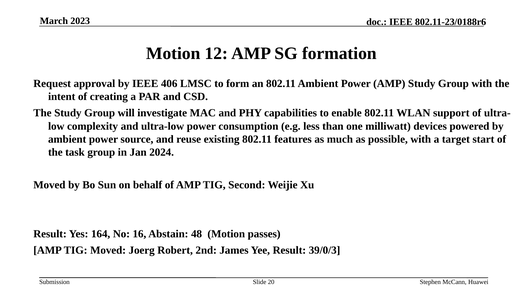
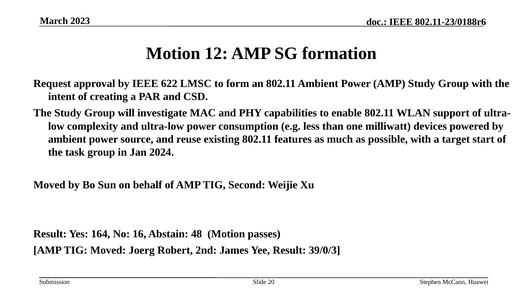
406: 406 -> 622 (169, 84)
